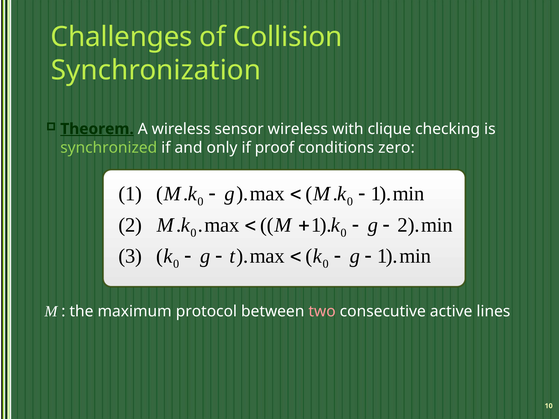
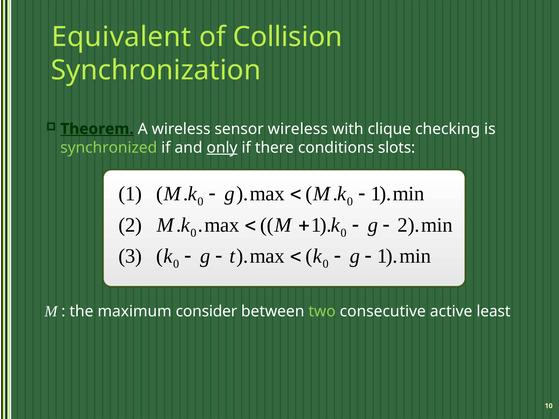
Challenges: Challenges -> Equivalent (121, 37)
only underline: none -> present (222, 148)
proof: proof -> there (274, 148)
zero: zero -> slots (397, 148)
protocol: protocol -> consider (206, 311)
two colour: pink -> light green (322, 311)
lines: lines -> least (493, 311)
